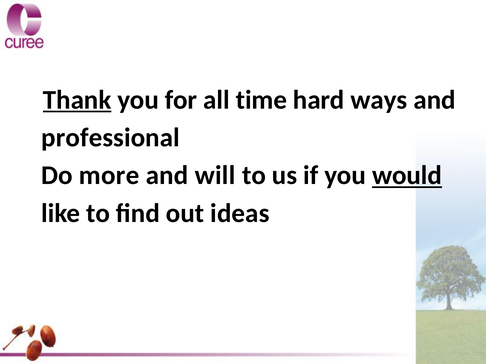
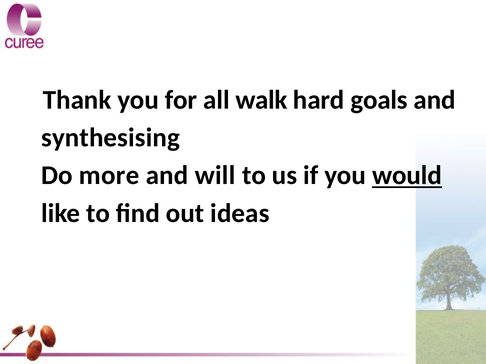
Thank underline: present -> none (77, 100)
time: time -> walk (261, 100)
ways: ways -> goals (379, 100)
professional: professional -> synthesising (111, 138)
